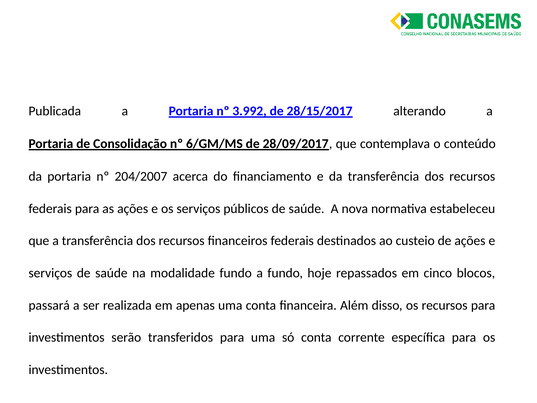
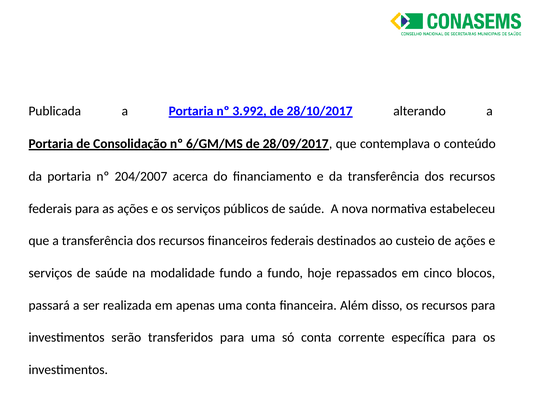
28/15/2017: 28/15/2017 -> 28/10/2017 (320, 111)
